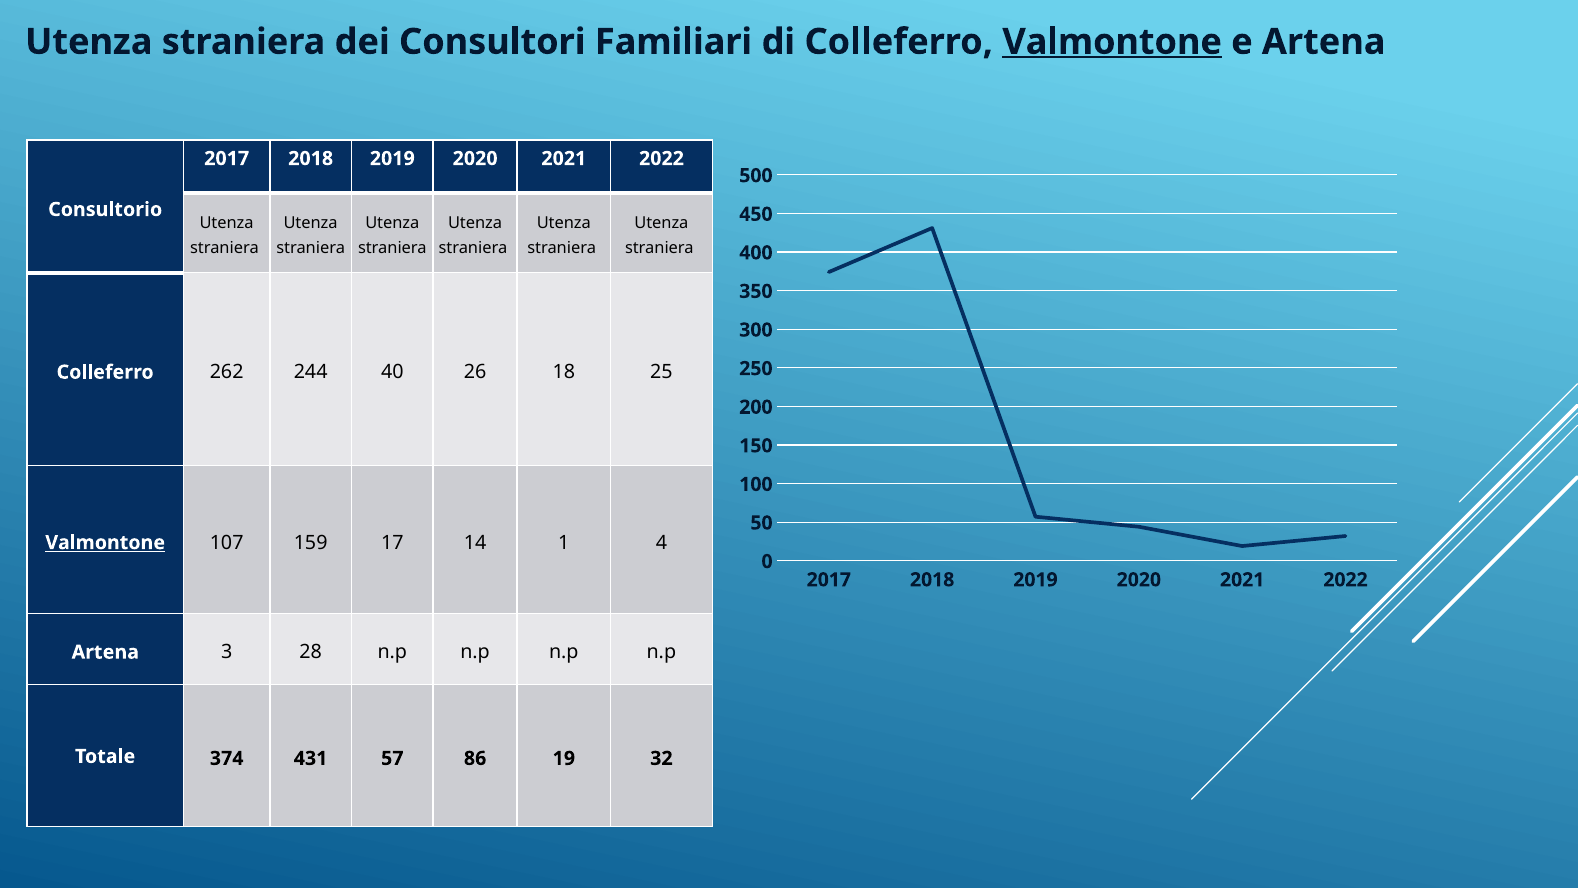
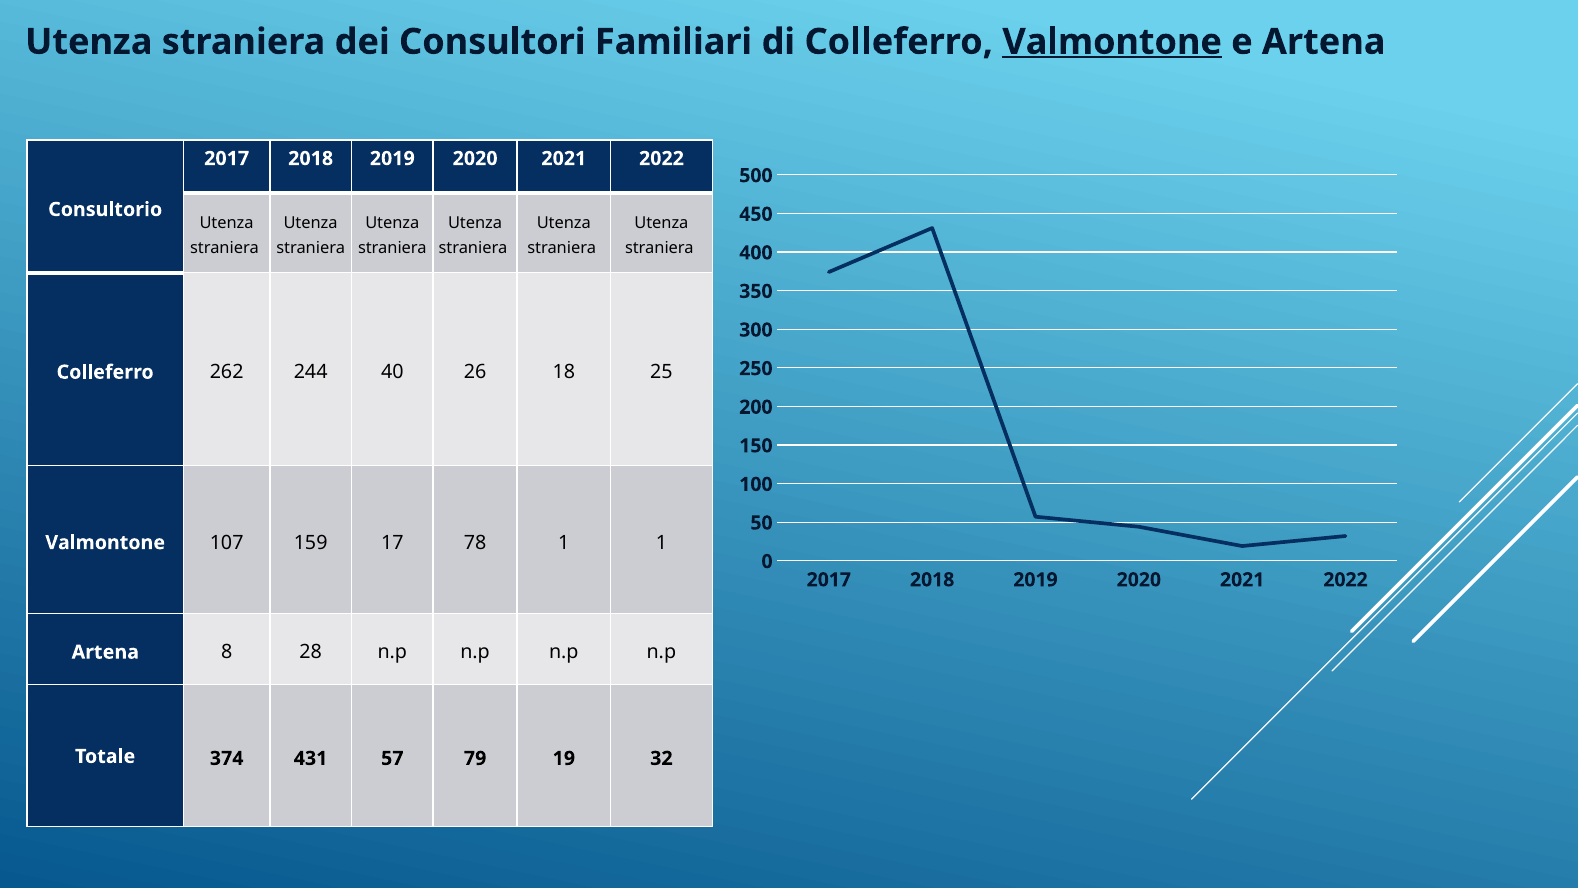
Valmontone underline: present -> none (105, 542)
14: 14 -> 78 (475, 542)
1 4: 4 -> 1 (661, 542)
3: 3 -> 8 (227, 652)
86: 86 -> 79 (475, 758)
